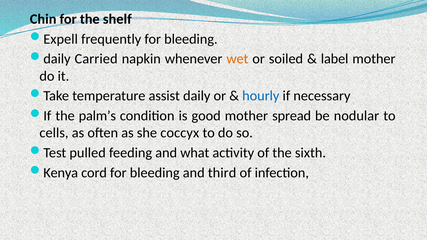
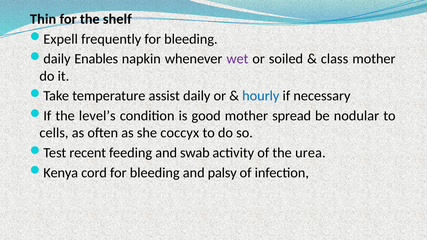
Chin: Chin -> Thin (43, 19)
Carried: Carried -> Enables (96, 59)
wet colour: orange -> purple (237, 59)
label: label -> class (335, 59)
palm’s: palm’s -> level’s (97, 116)
pulled: pulled -> recent (88, 153)
what: what -> swab (195, 153)
sixth: sixth -> urea (310, 153)
third: third -> palsy (222, 173)
